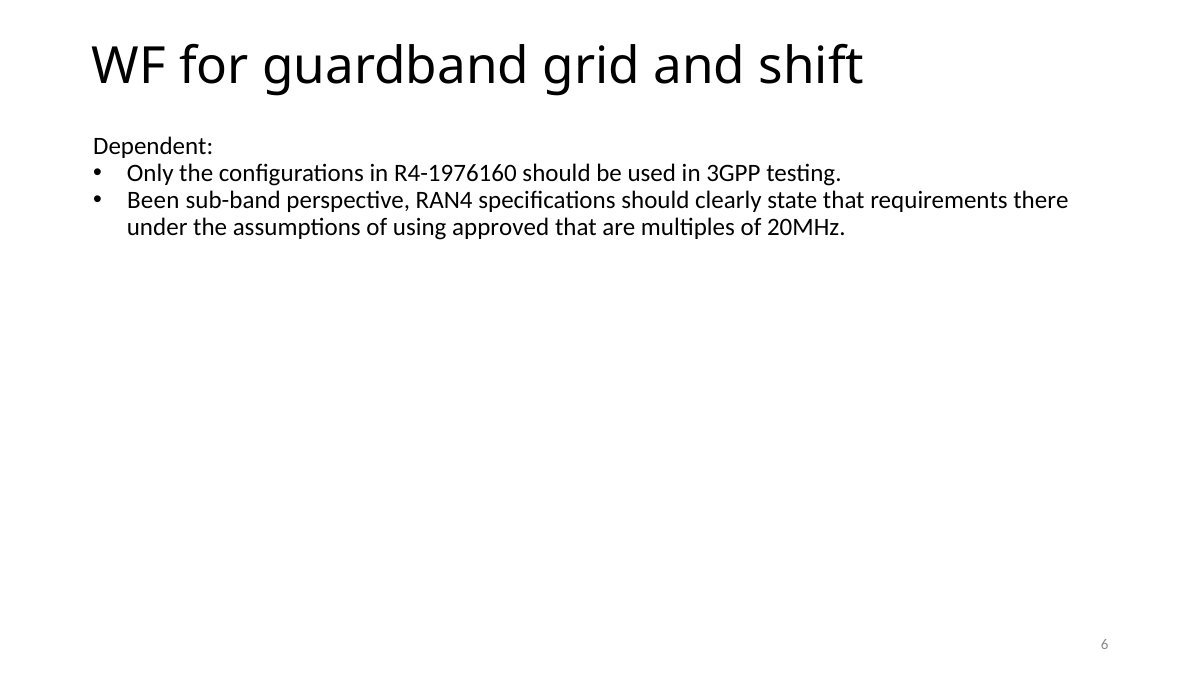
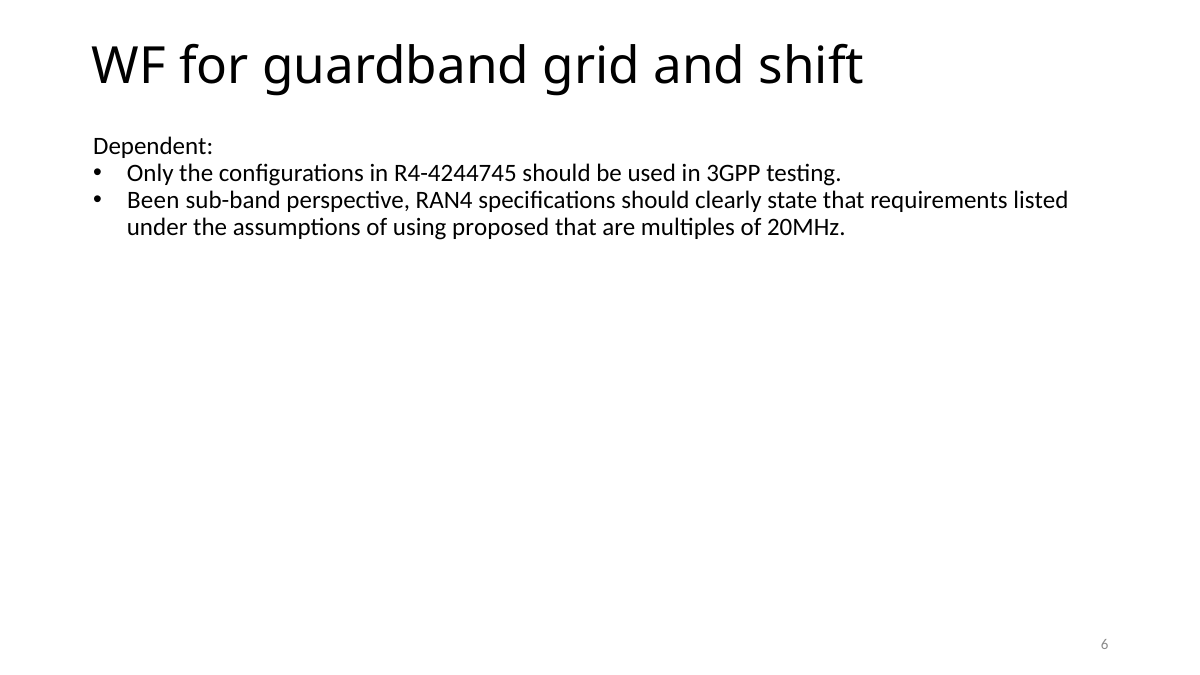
R4-1976160: R4-1976160 -> R4-4244745 (455, 173)
there: there -> listed (1041, 200)
approved: approved -> proposed (501, 227)
